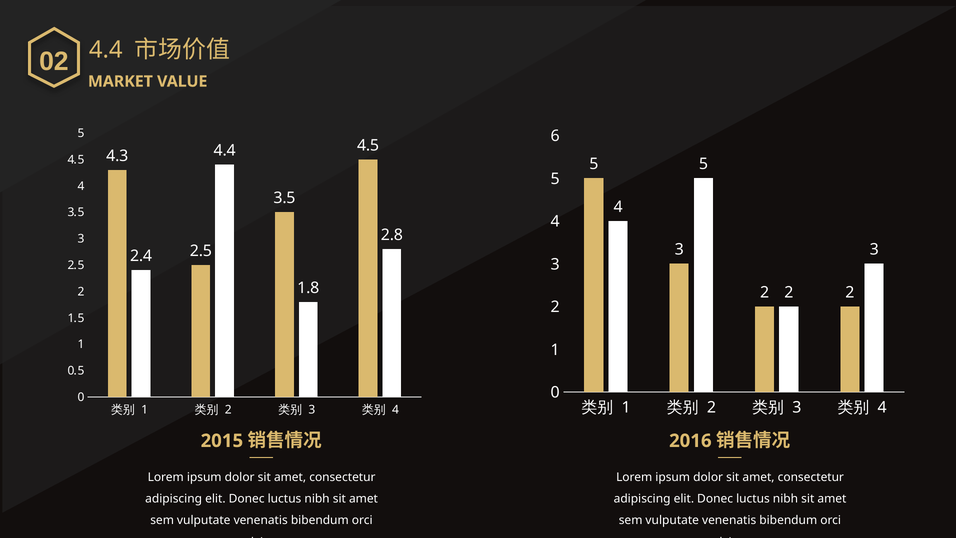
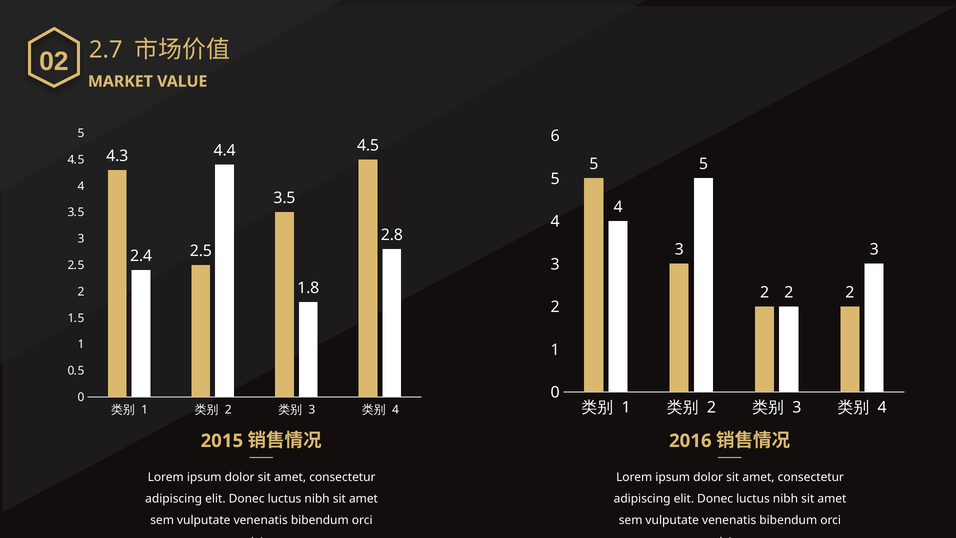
4.4: 4.4 -> 2.7 (106, 50)
